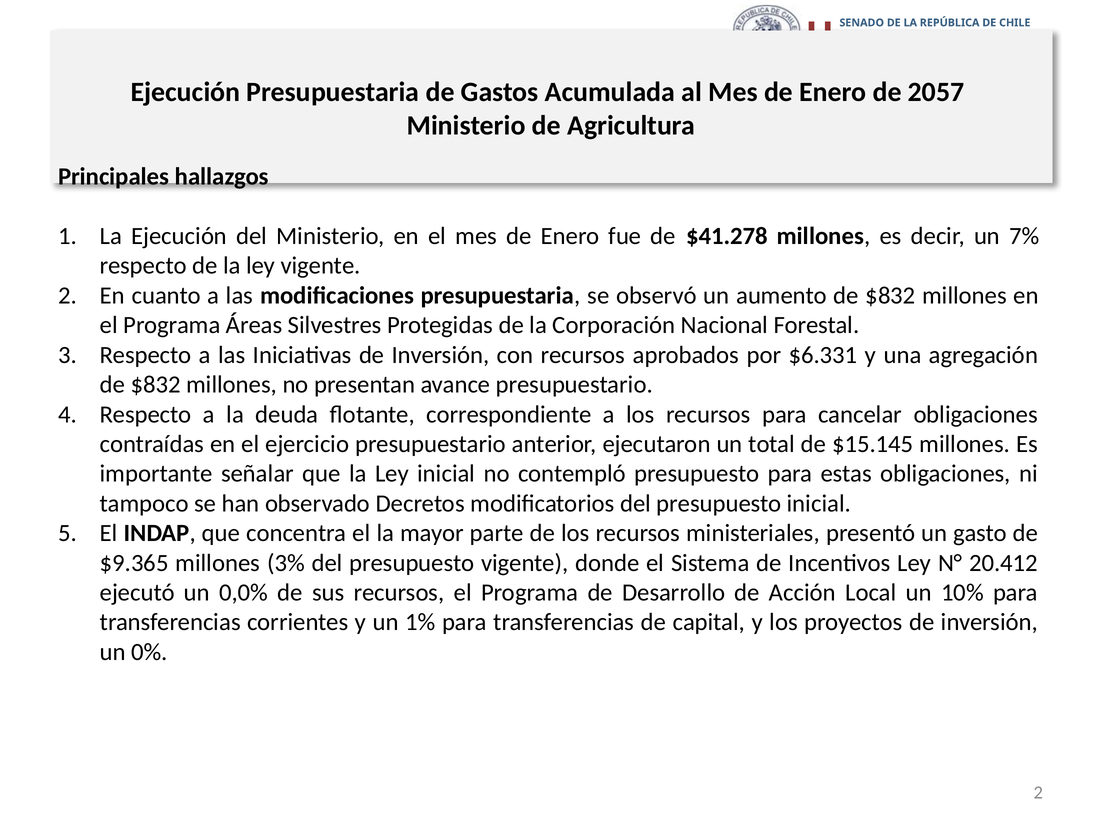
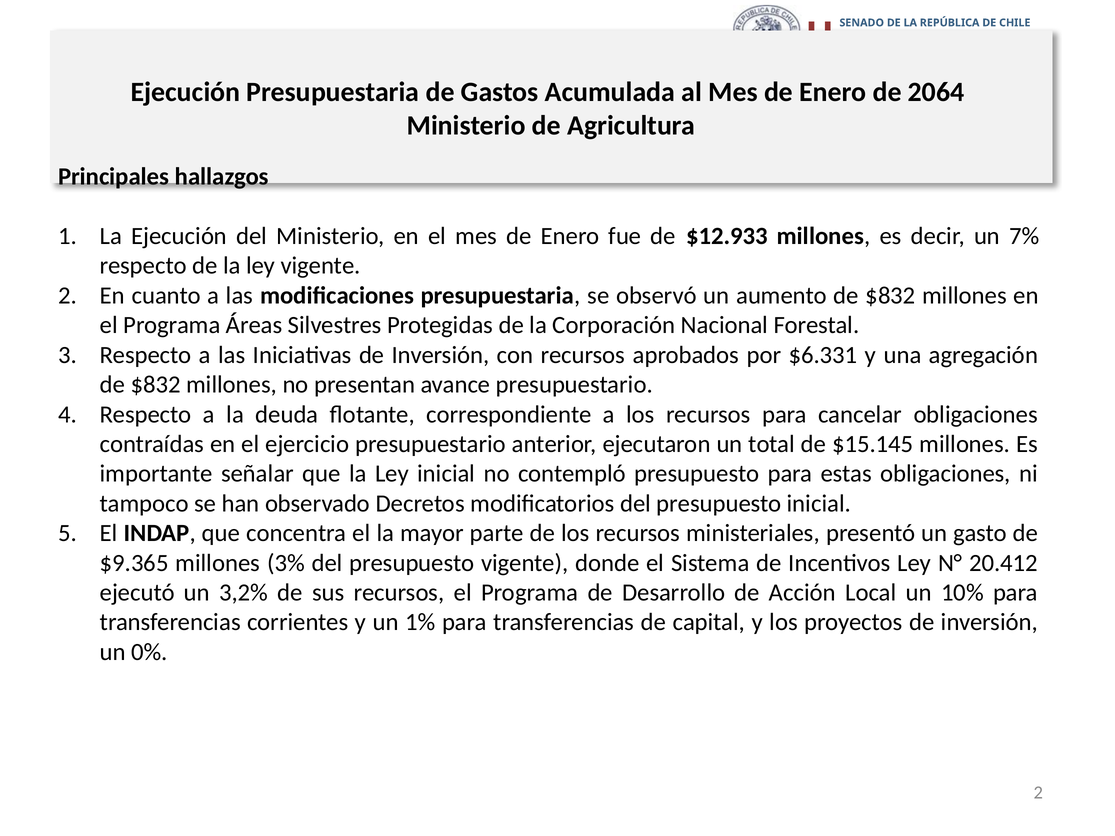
2057: 2057 -> 2064 (936, 92)
$41.278: $41.278 -> $12.933 (727, 236)
0,0%: 0,0% -> 3,2% (244, 593)
